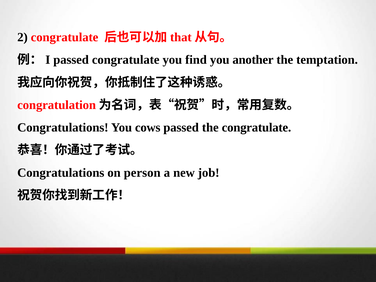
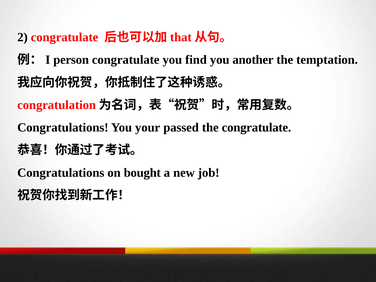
passed: passed -> person (71, 60)
cows: cows -> your (148, 128)
person: person -> bought (142, 173)
